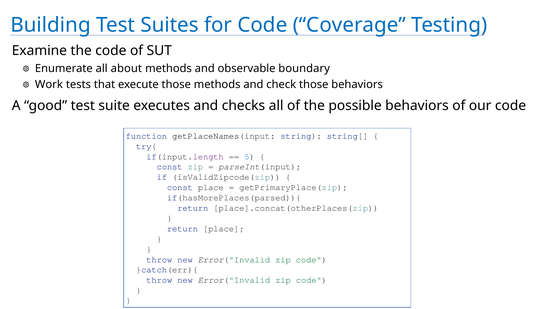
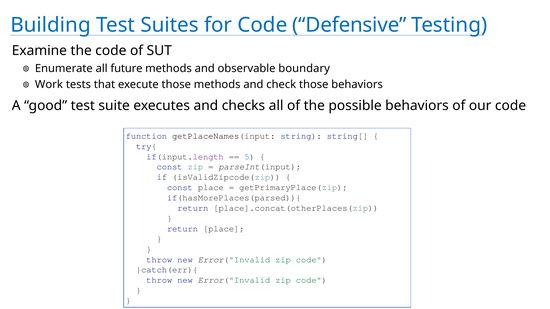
Coverage: Coverage -> Defensive (349, 25)
about: about -> future (126, 68)
